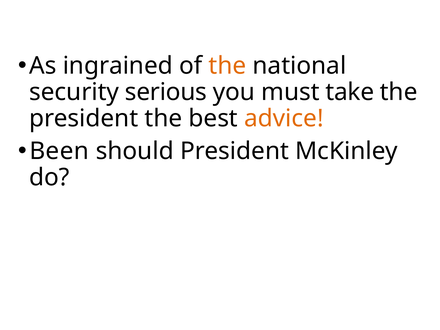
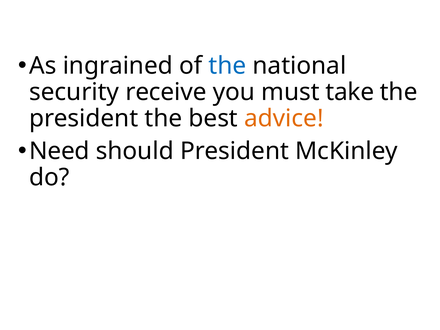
the colour: orange -> blue (227, 66)
serious: serious -> receive (166, 92)
Been: Been -> Need (59, 151)
